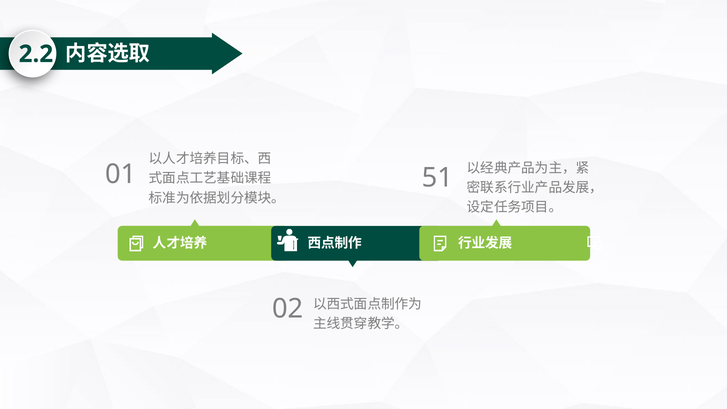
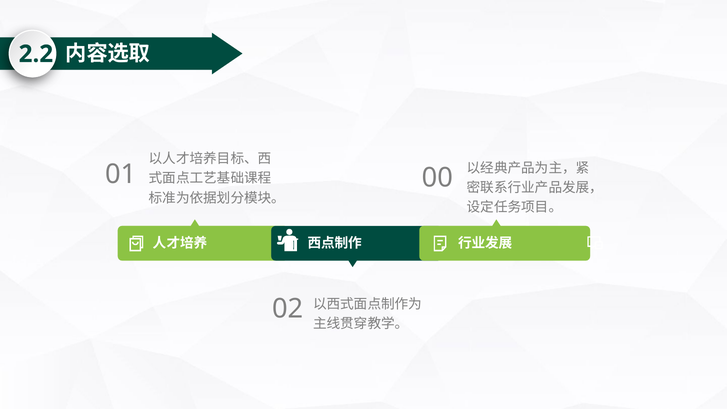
51: 51 -> 00 (437, 178)
